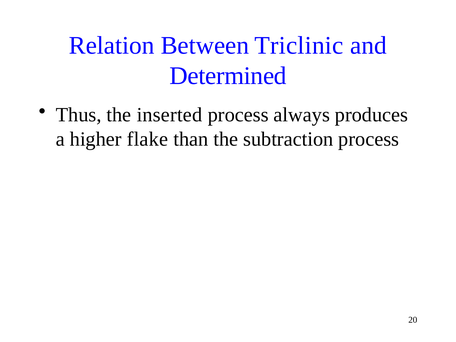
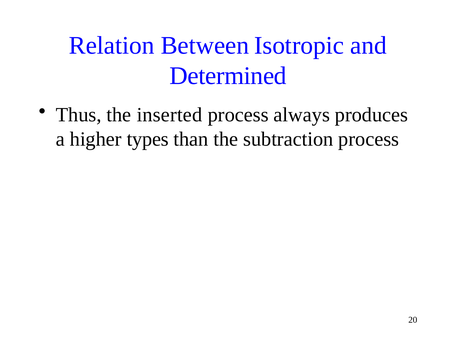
Triclinic: Triclinic -> Isotropic (299, 45)
flake: flake -> types (148, 139)
